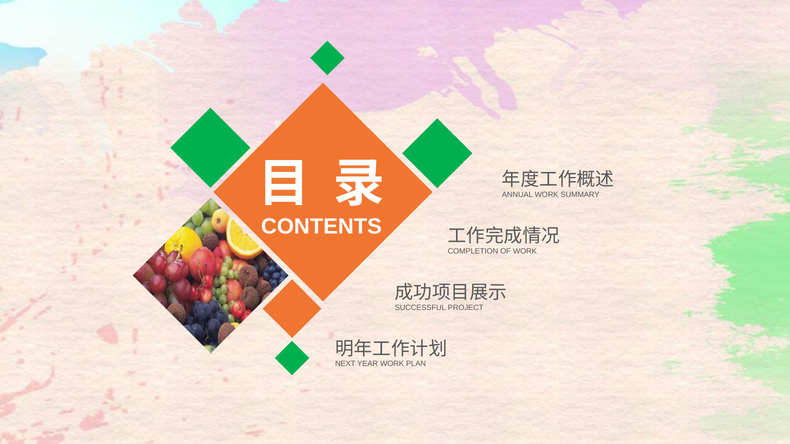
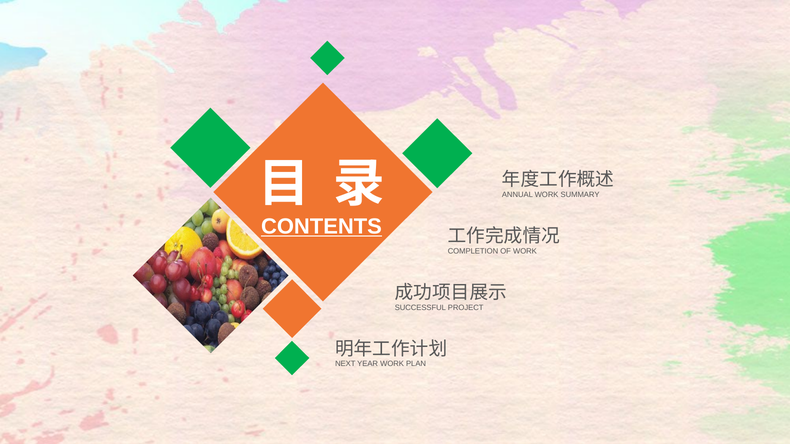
CONTENTS underline: none -> present (321, 227)
